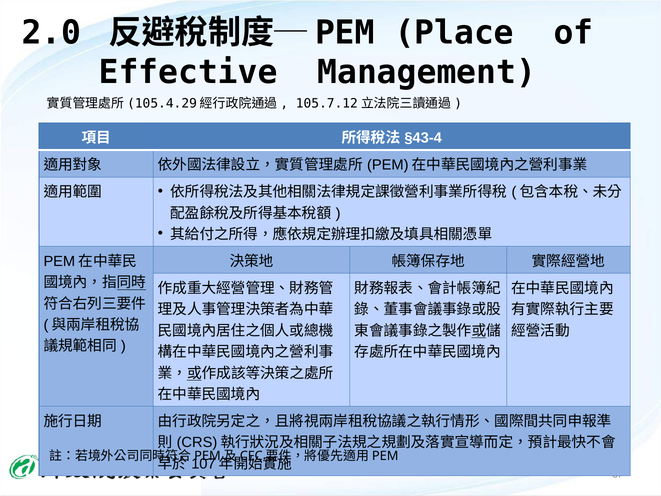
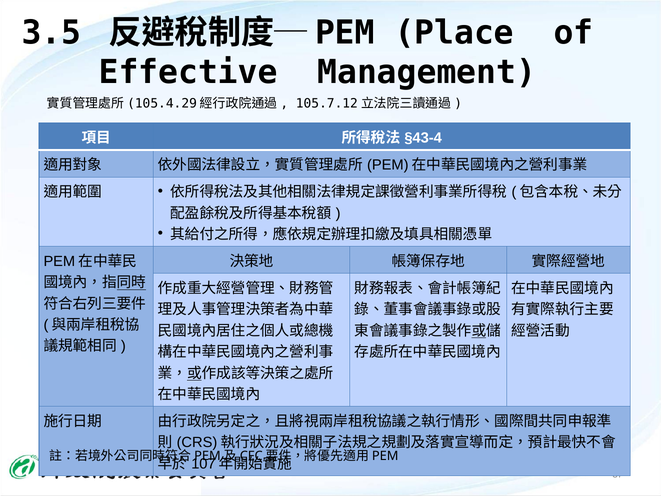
2.0: 2.0 -> 3.5 (51, 33)
